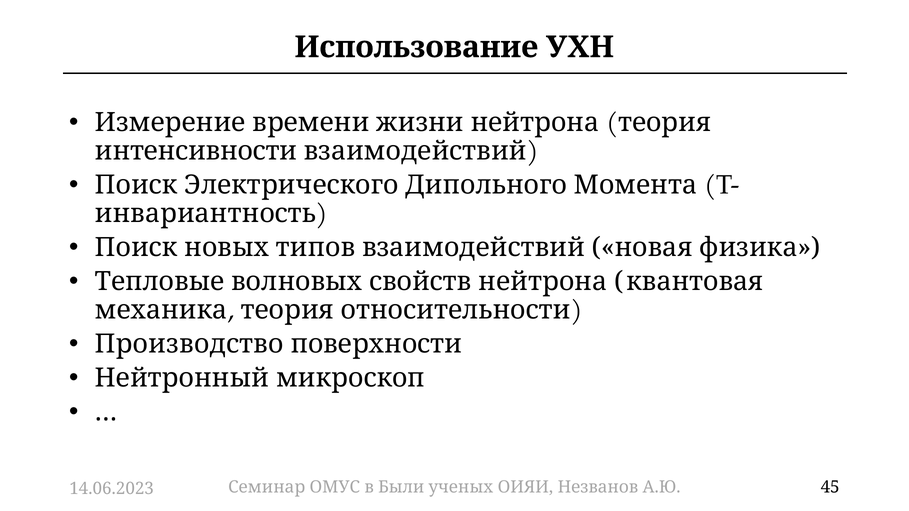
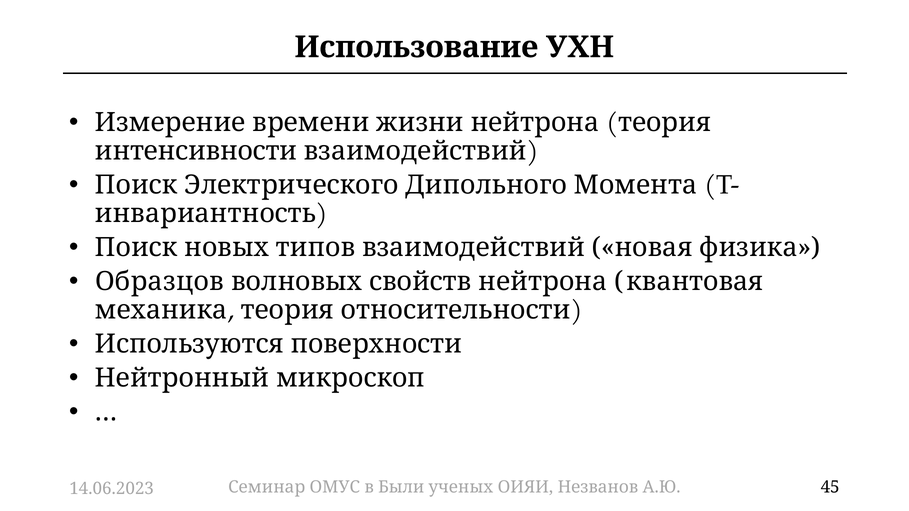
Тепловые: Тепловые -> Образцов (160, 282)
Производство: Производство -> Используются (189, 344)
